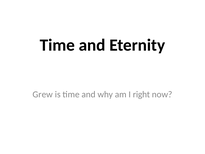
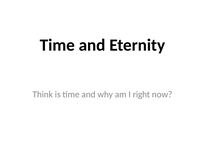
Grew: Grew -> Think (43, 94)
